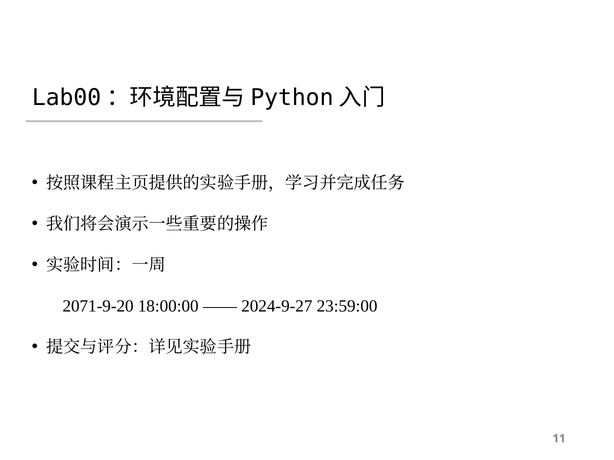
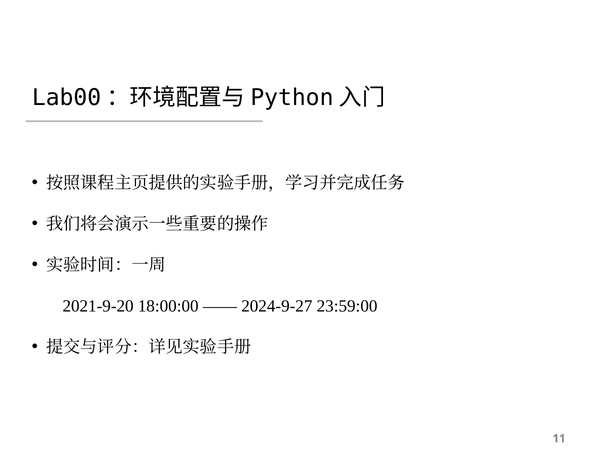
2071-9-20: 2071-9-20 -> 2021-9-20 (98, 306)
